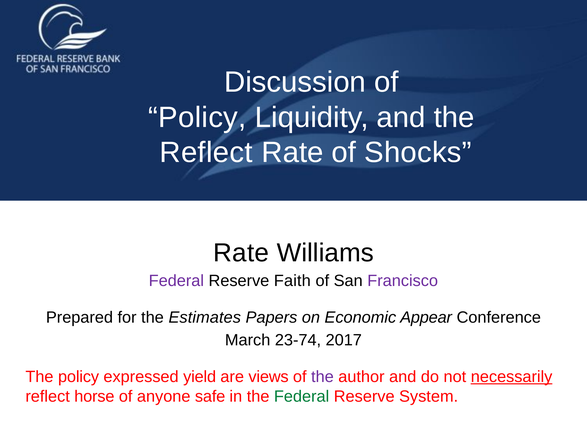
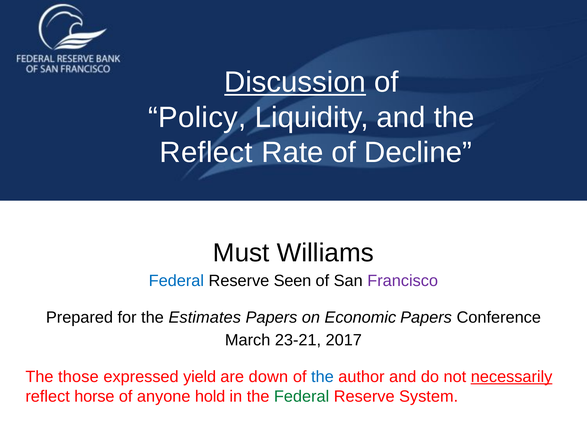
Discussion underline: none -> present (295, 82)
Shocks: Shocks -> Decline (418, 153)
Rate: Rate -> Must (241, 253)
Federal colour: purple -> blue (176, 281)
Faith: Faith -> Seen (293, 281)
Economic Appear: Appear -> Papers (426, 318)
23-74: 23-74 -> 23-21 (298, 340)
The policy: policy -> those (78, 377)
views: views -> down (268, 377)
the colour: purple -> blue (322, 377)
safe: safe -> hold (210, 397)
